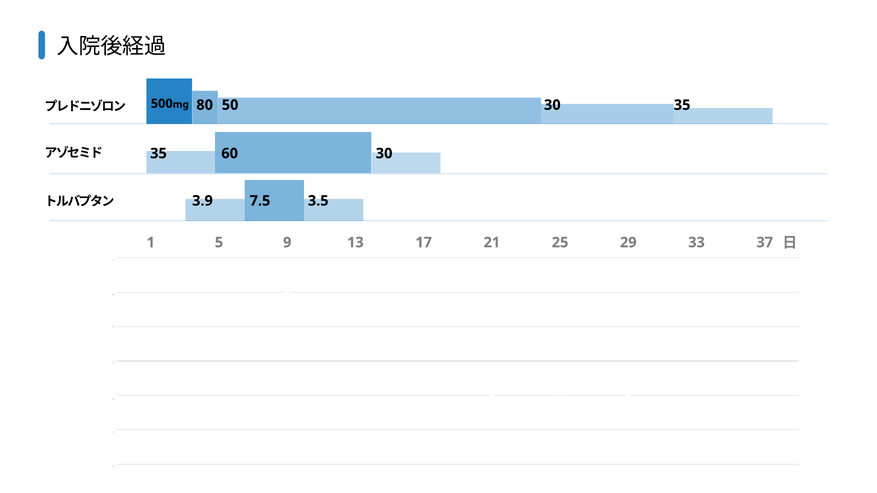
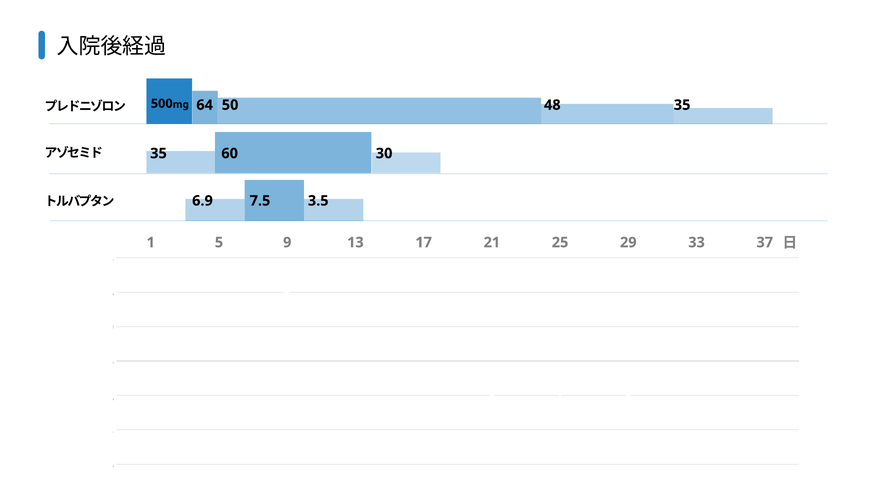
500mg 80: 80 -> 64 (205, 105)
50 30: 30 -> 48 (552, 105)
3.9: 3.9 -> 6.9 (202, 201)
